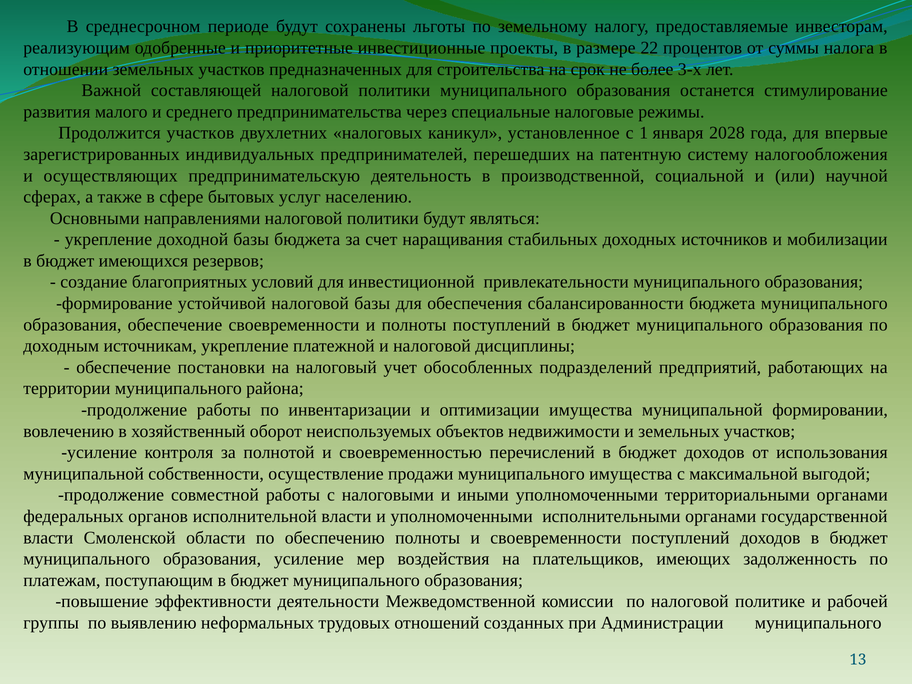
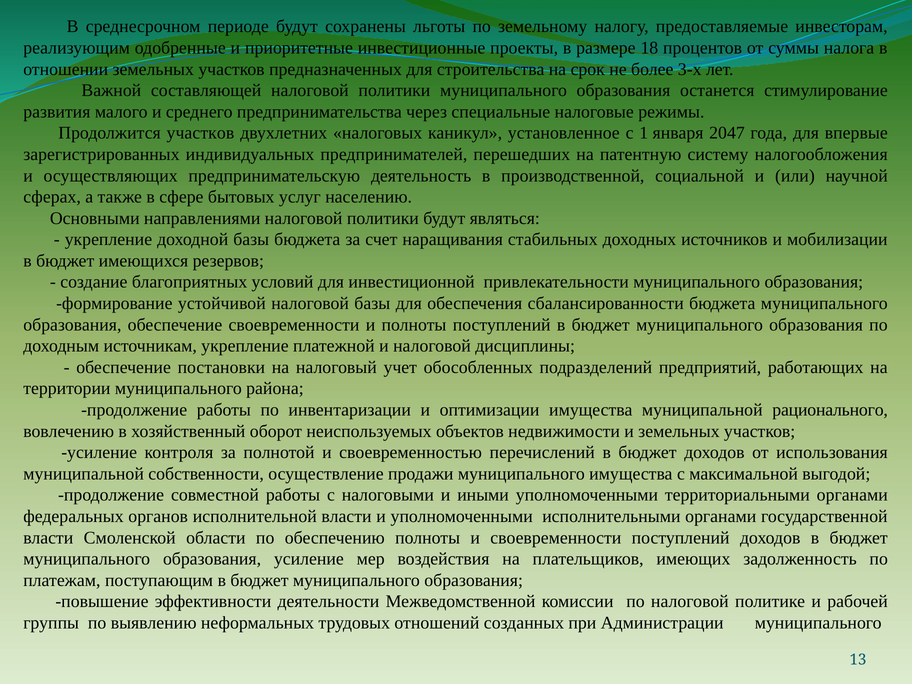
22: 22 -> 18 (649, 48)
2028: 2028 -> 2047 (727, 133)
формировании: формировании -> рационального (830, 410)
